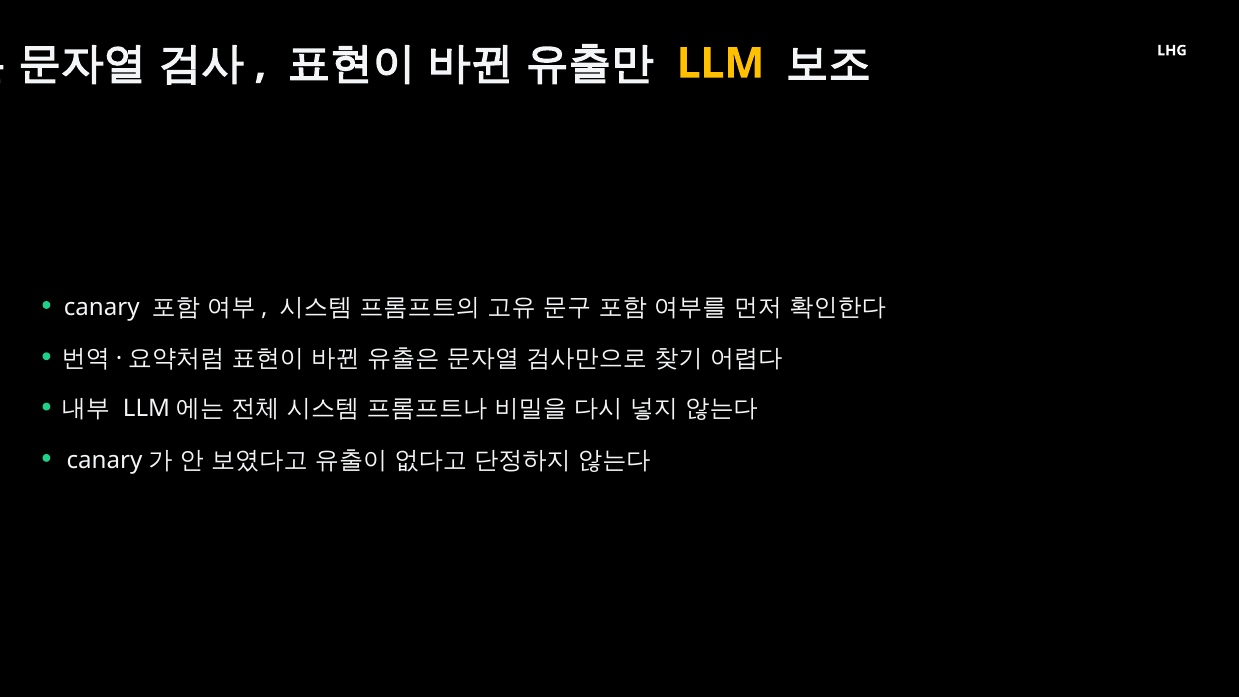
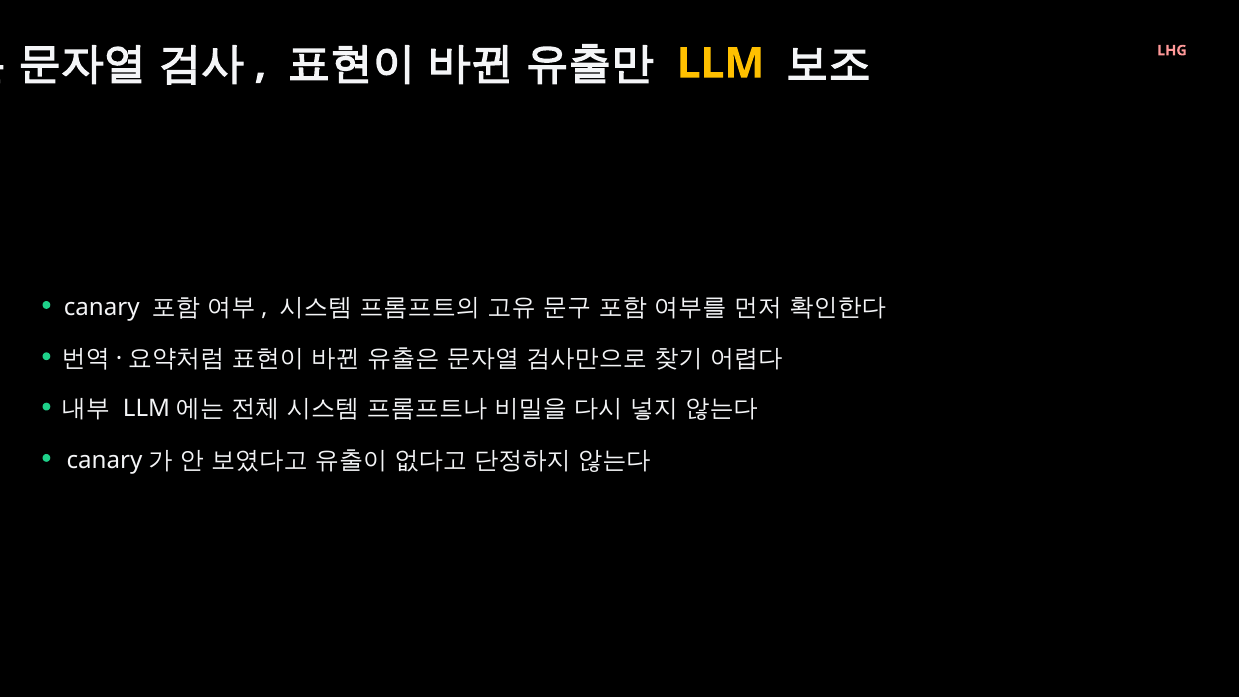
LHG colour: white -> pink (1172, 50)
